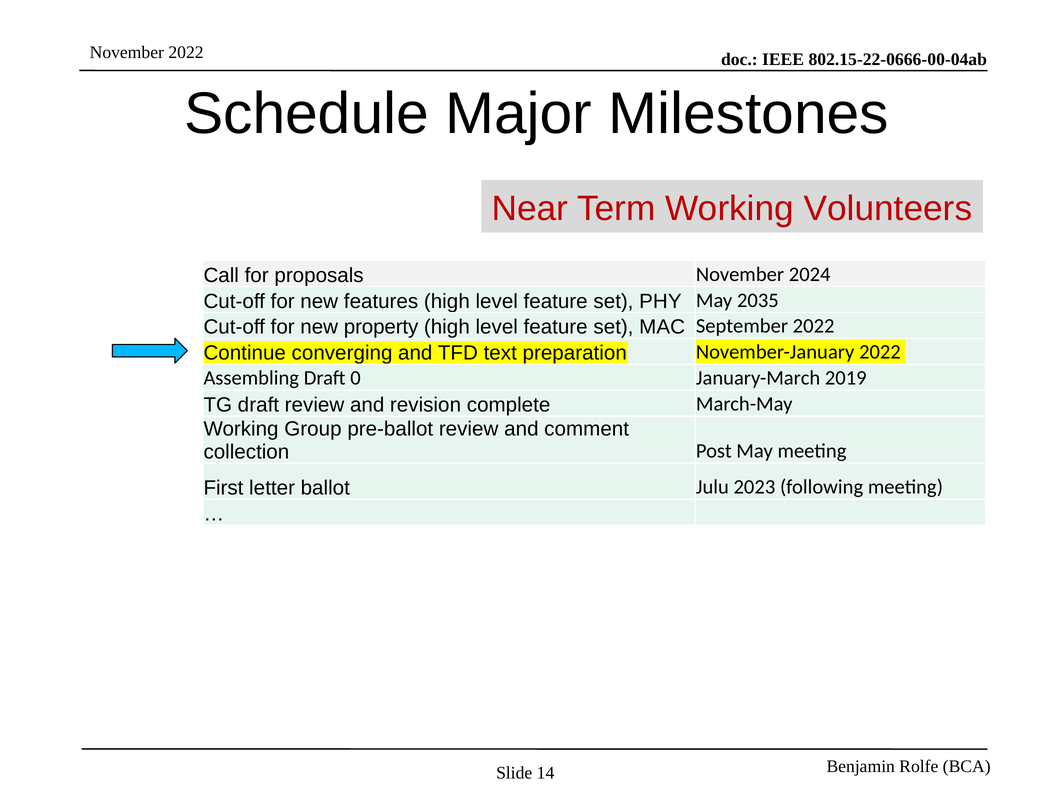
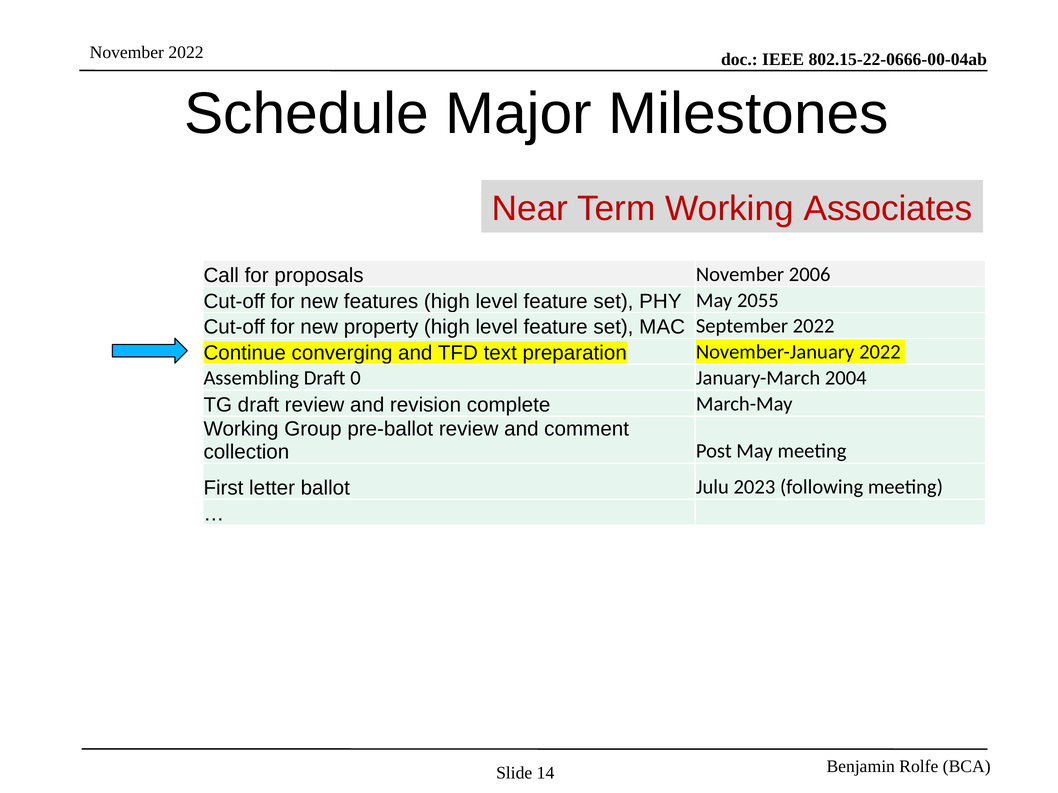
Volunteers: Volunteers -> Associates (888, 209)
2024: 2024 -> 2006 (810, 274)
2035: 2035 -> 2055 (758, 300)
2019: 2019 -> 2004 (846, 378)
